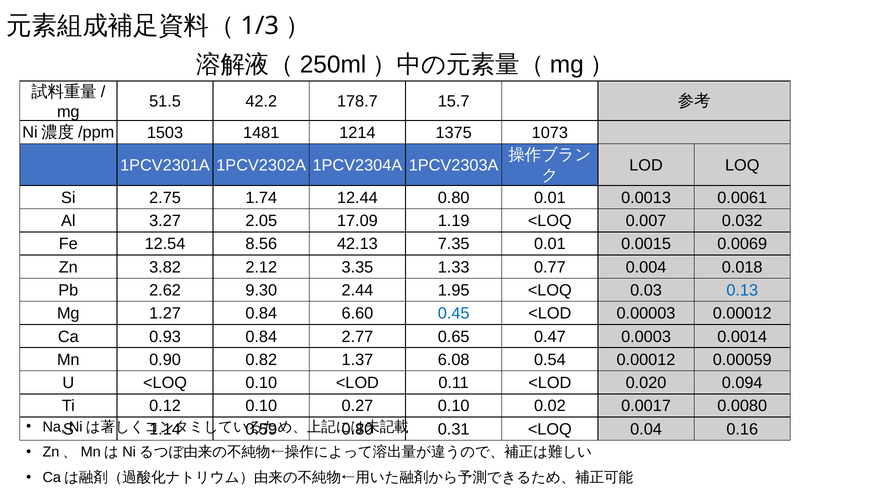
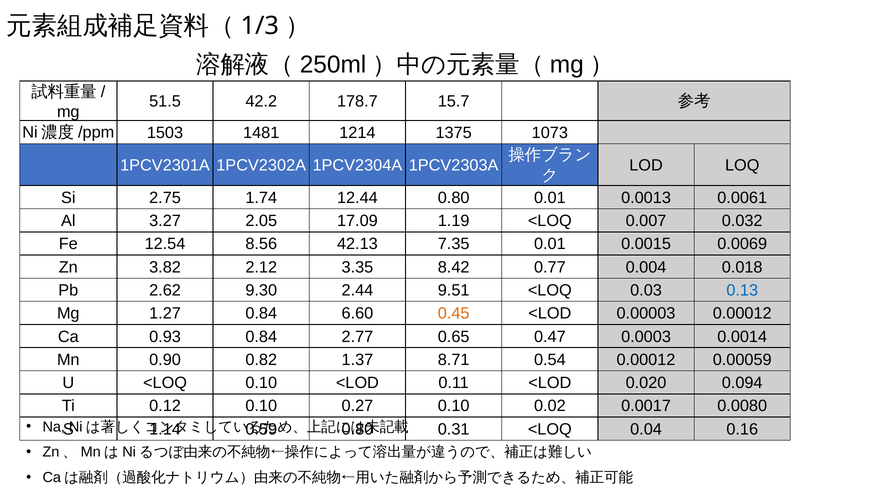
1.33: 1.33 -> 8.42 (454, 267)
1.95: 1.95 -> 9.51 (454, 290)
0.45 colour: blue -> orange (454, 313)
6.08: 6.08 -> 8.71 (454, 359)
